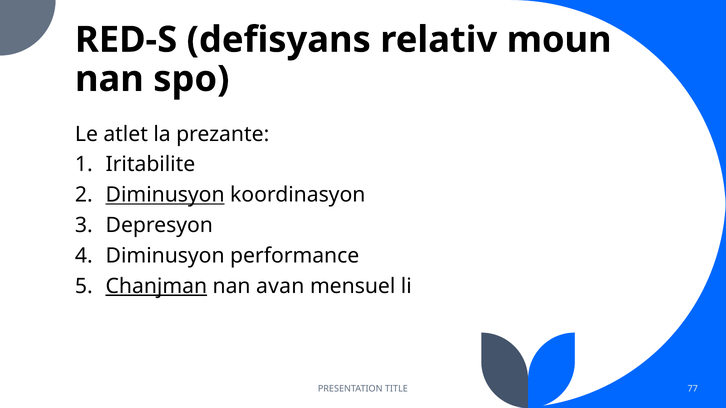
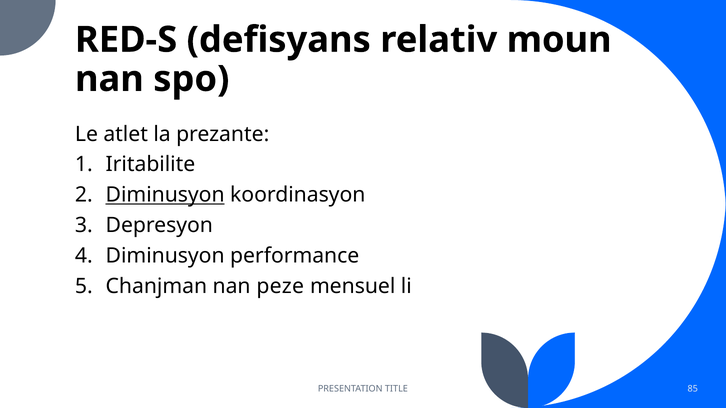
Chanjman underline: present -> none (156, 286)
avan: avan -> peze (280, 286)
77: 77 -> 85 (693, 389)
